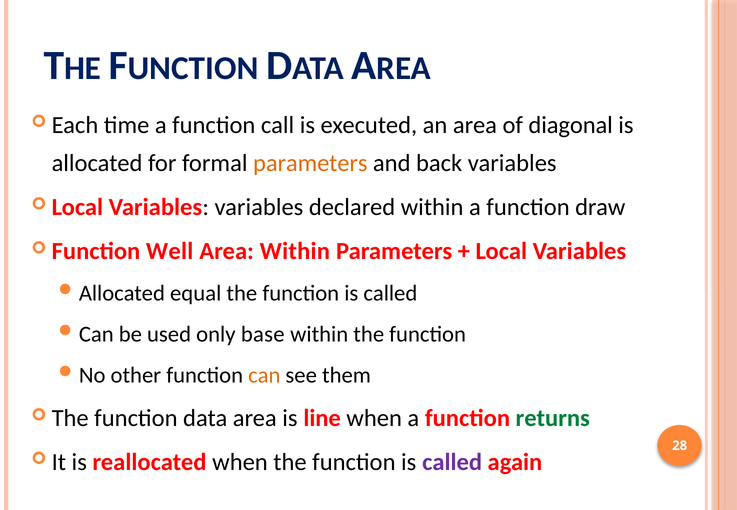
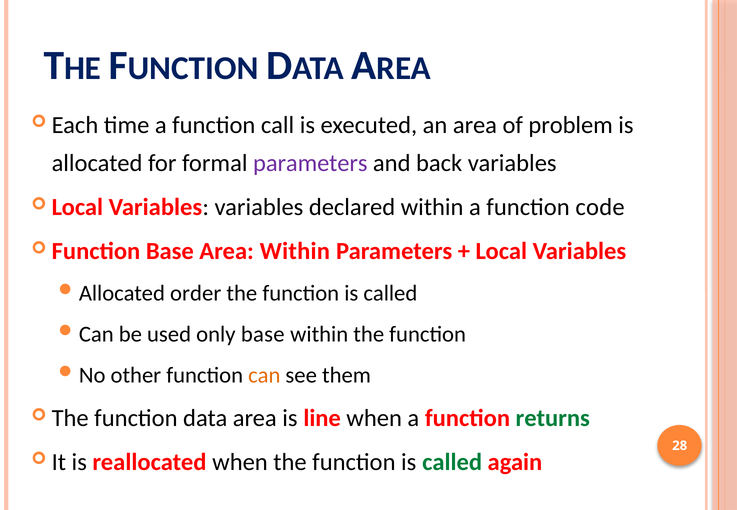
diagonal: diagonal -> problem (571, 125)
parameters colour: orange -> purple (310, 163)
draw: draw -> code (600, 207)
Function Well: Well -> Base (170, 251)
equal: equal -> order (196, 293)
called colour: purple -> green (452, 462)
